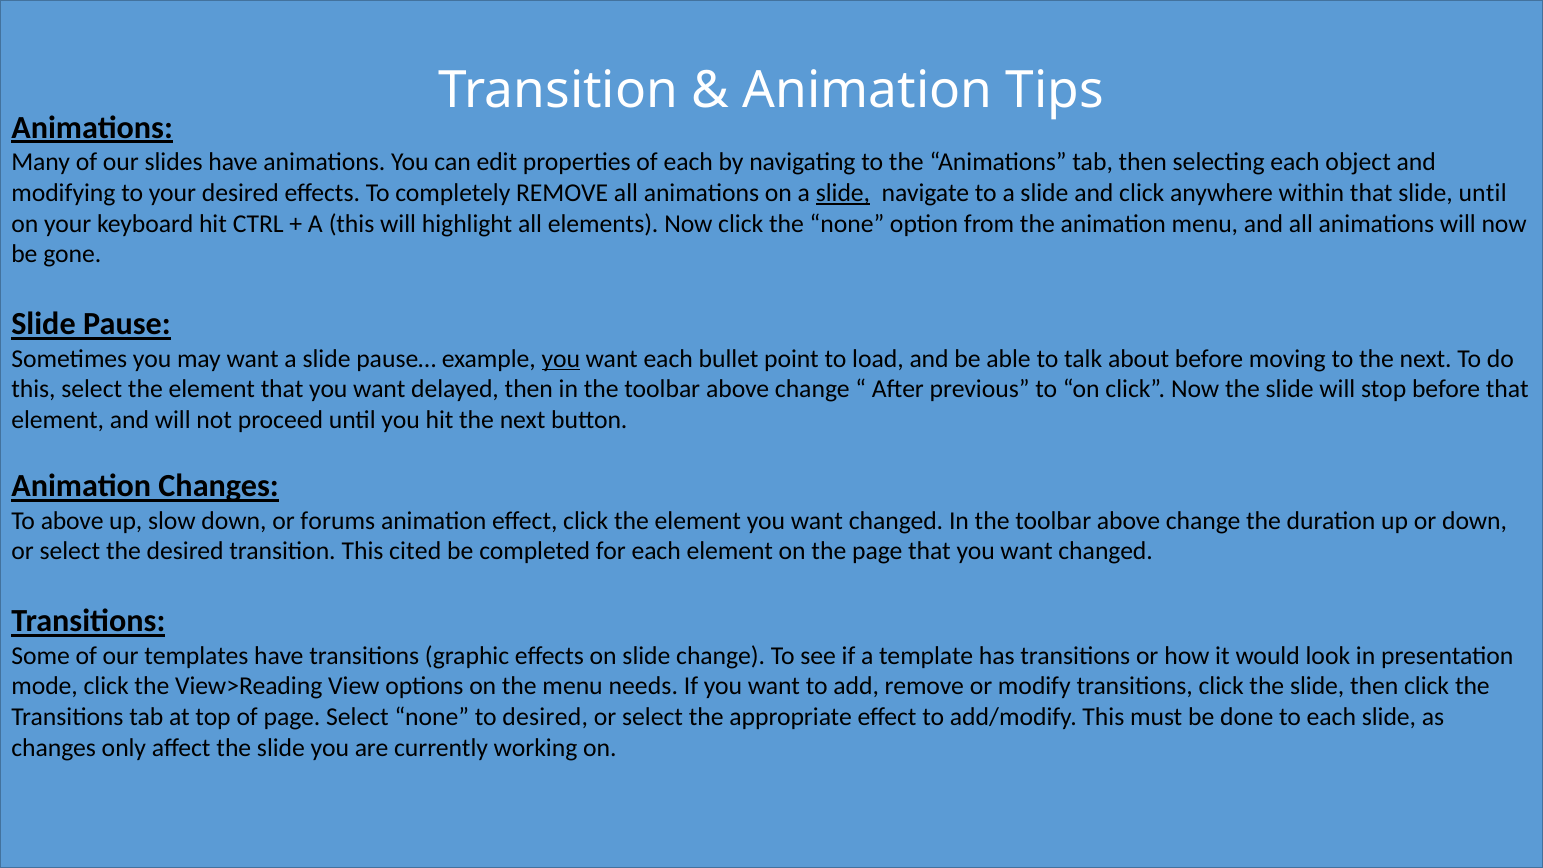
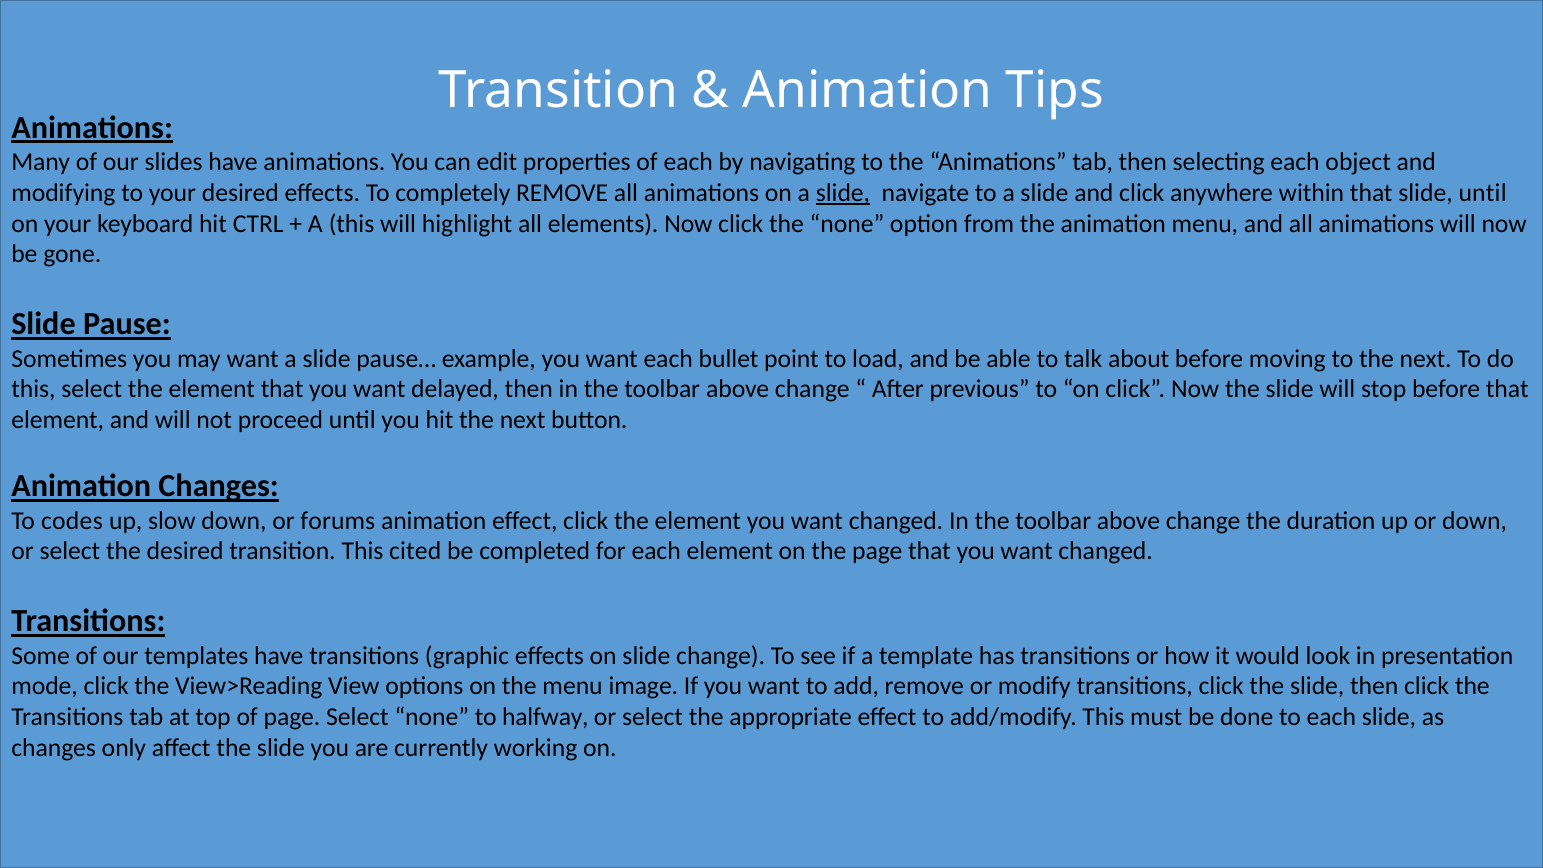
you underline: present -> none (561, 359)
To above: above -> codes (72, 521)
needs: needs -> image (643, 686)
to desired: desired -> halfway (545, 717)
